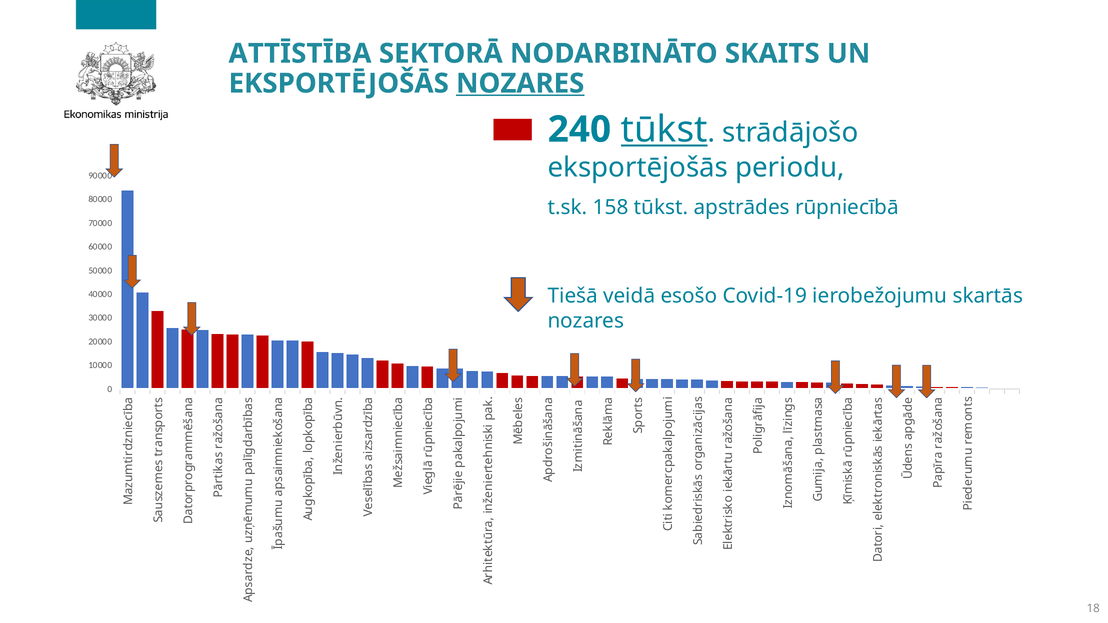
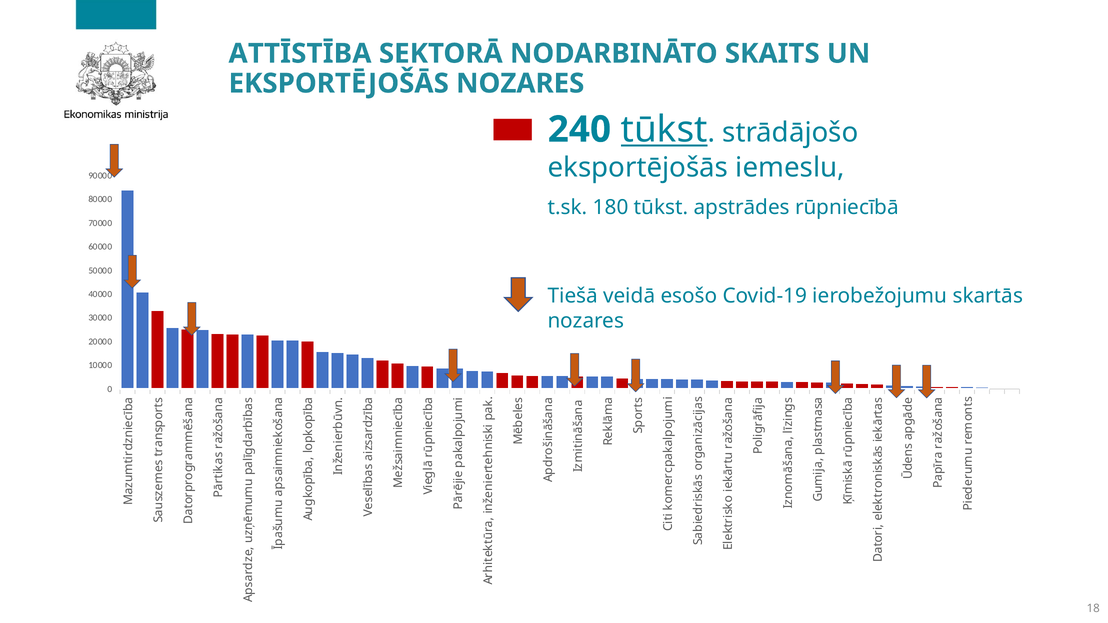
NOZARES underline: present -> none (520, 83)
periodu: periodu -> iemeslu (790, 168)
158: 158 -> 180 (611, 207)
